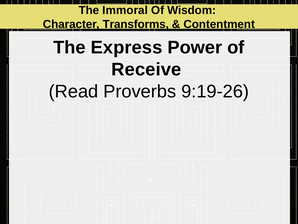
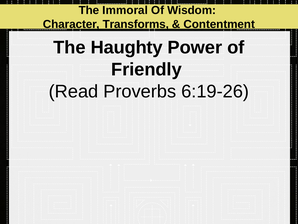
Express: Express -> Haughty (127, 47)
Receive: Receive -> Friendly (146, 69)
9:19-26: 9:19-26 -> 6:19-26 (215, 91)
